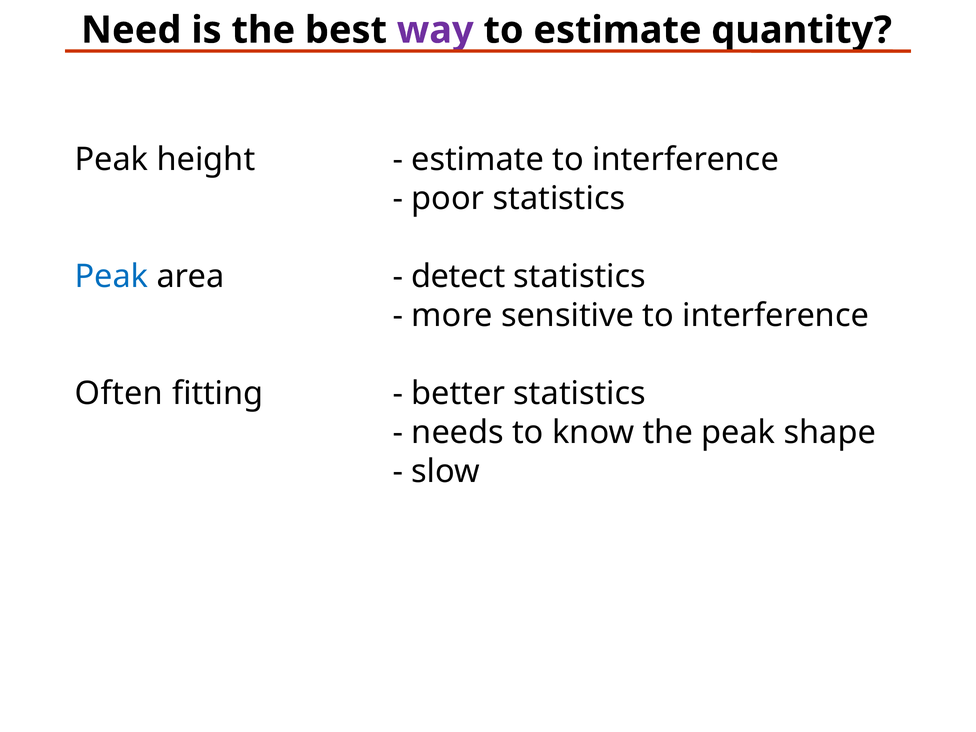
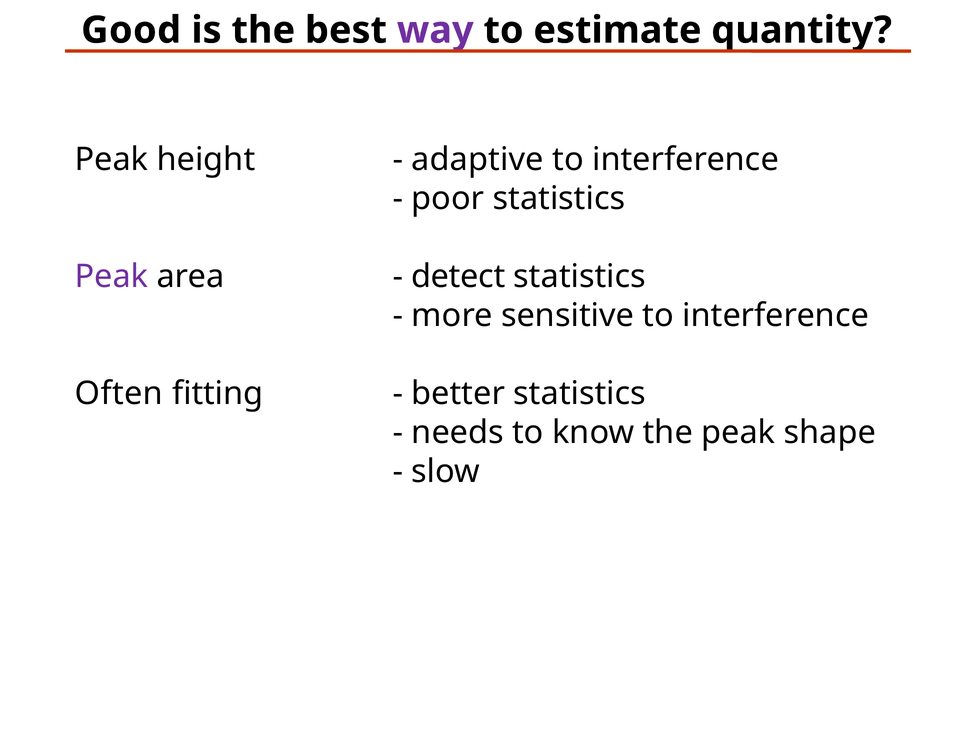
Need: Need -> Good (131, 30)
estimate: estimate -> adaptive (478, 159)
Peak colour: blue -> purple (111, 276)
